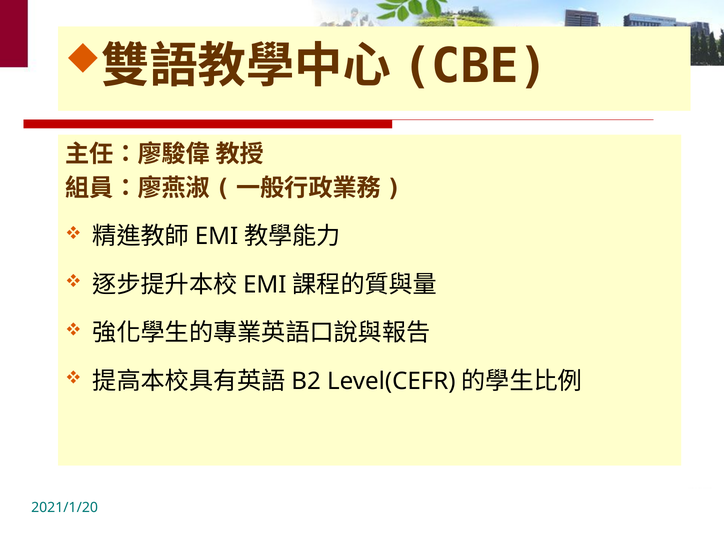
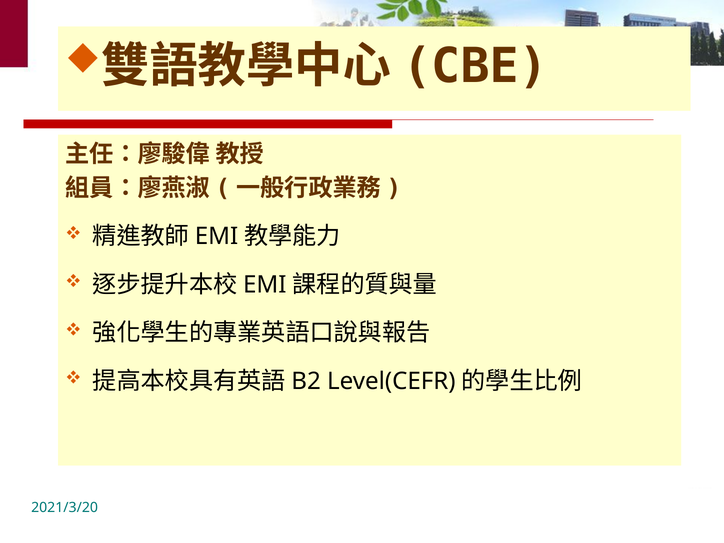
2021/1/20: 2021/1/20 -> 2021/3/20 (65, 508)
